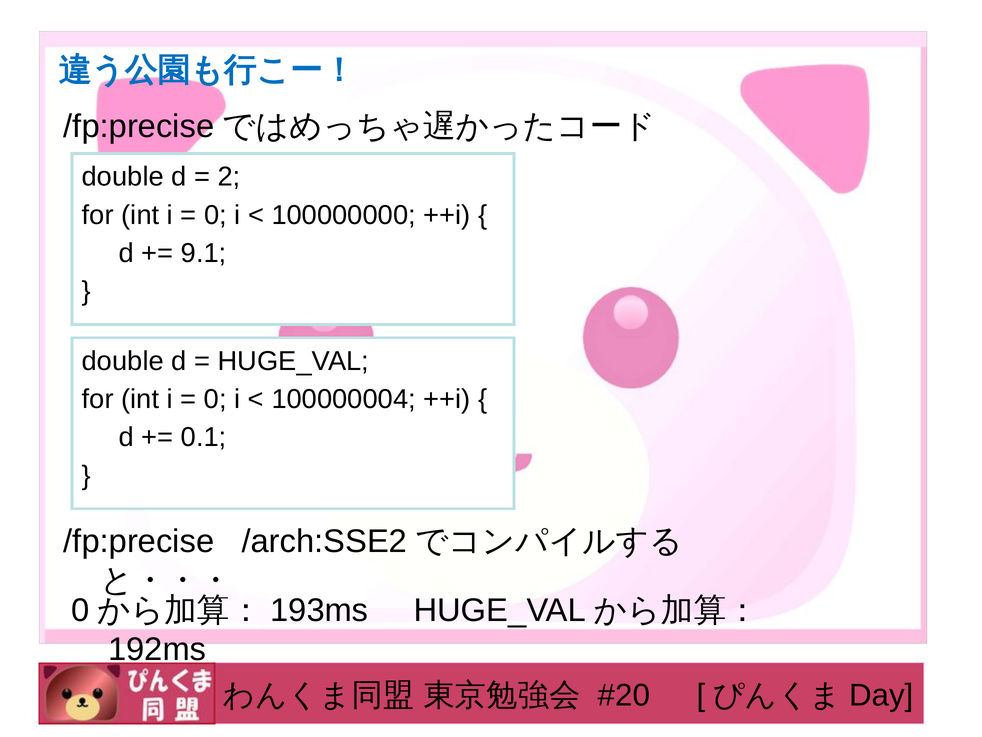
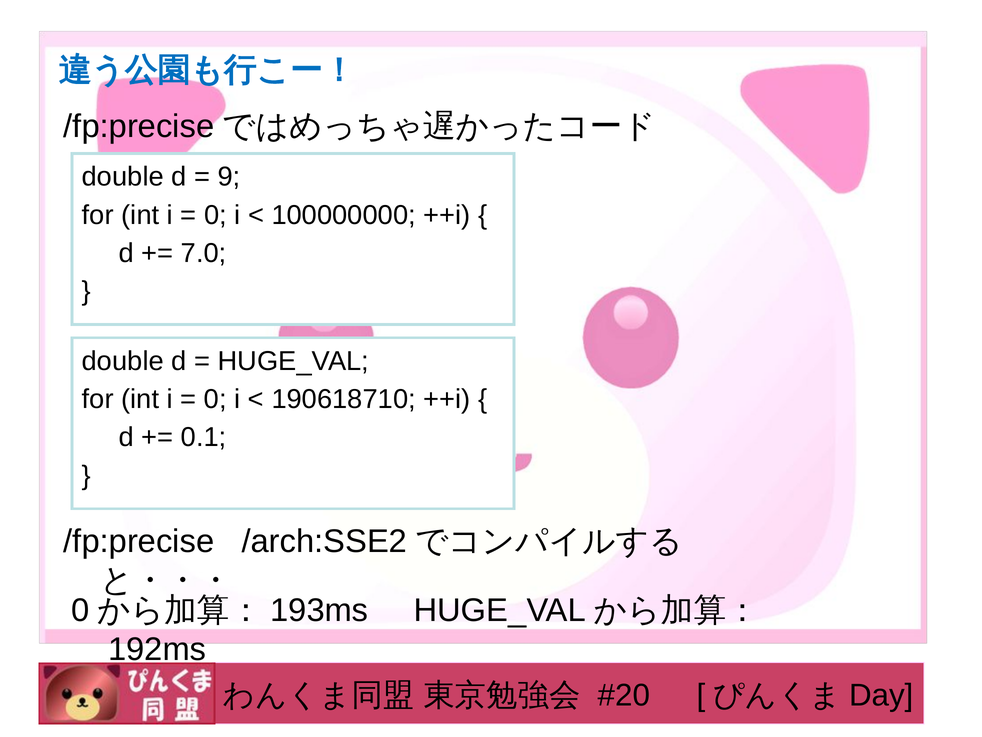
2: 2 -> 9 (229, 177)
9.1: 9.1 -> 7.0 (204, 253)
100000004: 100000004 -> 190618710 (344, 399)
